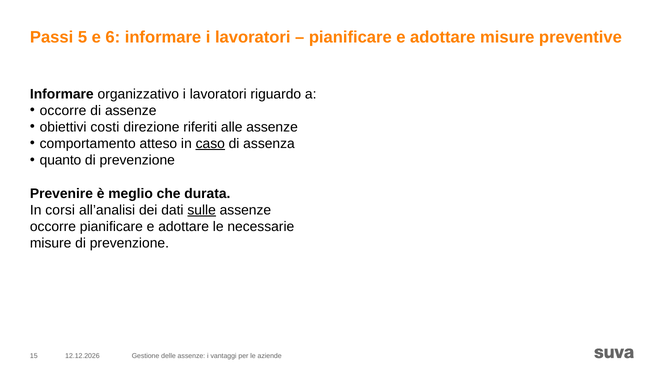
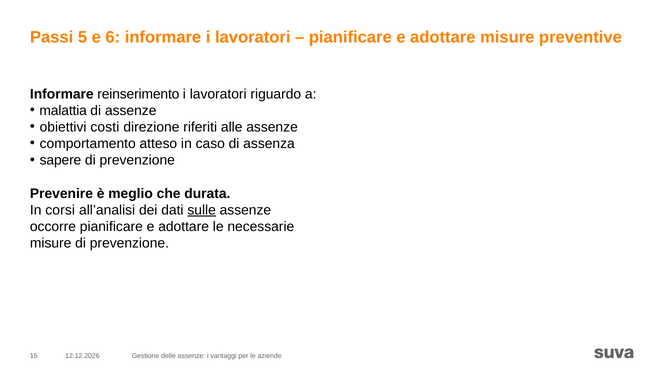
organizzativo: organizzativo -> reinserimento (138, 94)
occorre: occorre -> malattia (63, 111)
caso underline: present -> none (210, 144)
quanto: quanto -> sapere (60, 160)
